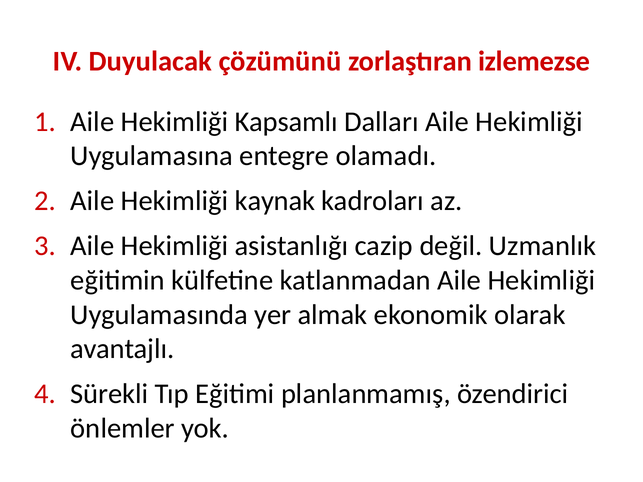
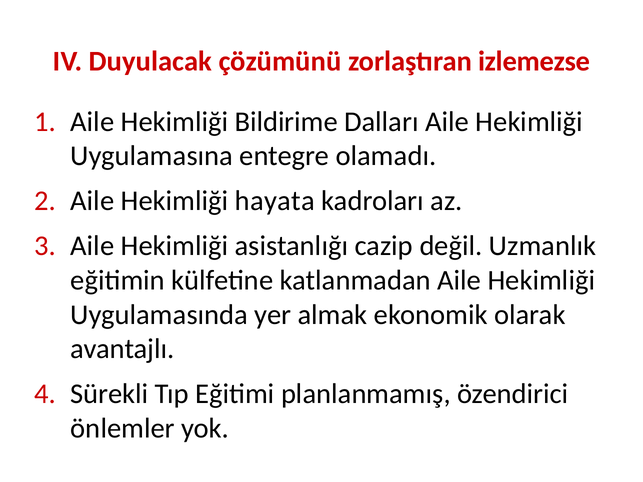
Kapsamlı: Kapsamlı -> Bildirime (286, 122)
kaynak: kaynak -> hayata (275, 201)
